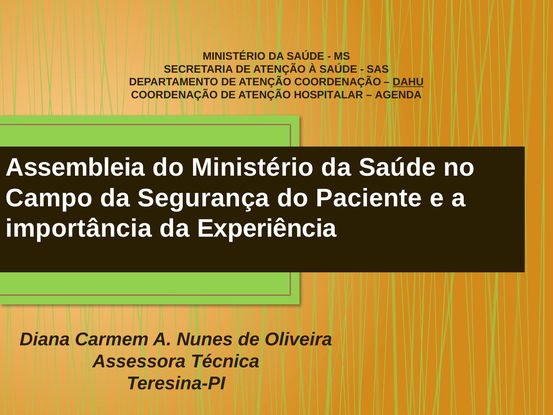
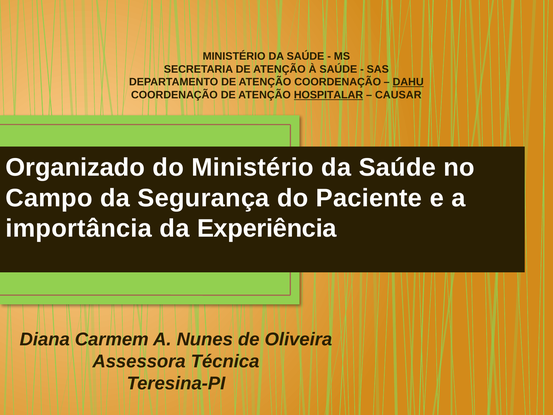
HOSPITALAR underline: none -> present (328, 95)
AGENDA: AGENDA -> CAUSAR (398, 95)
Assembleia: Assembleia -> Organizado (75, 167)
